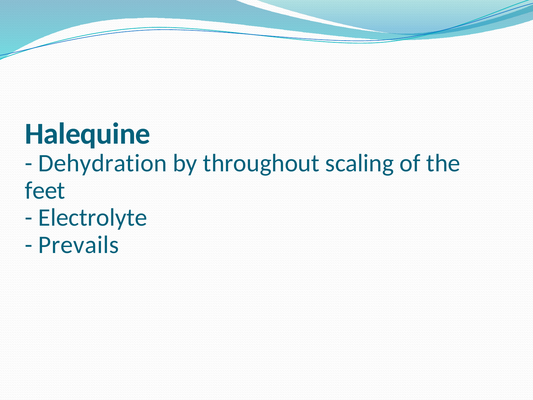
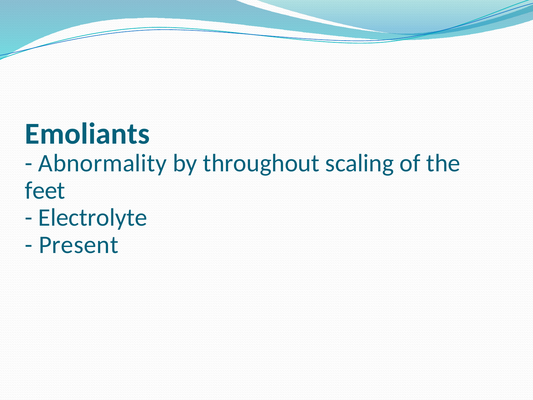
Halequine: Halequine -> Emoliants (87, 134)
Dehydration: Dehydration -> Abnormality (103, 163)
Prevails: Prevails -> Present (79, 245)
